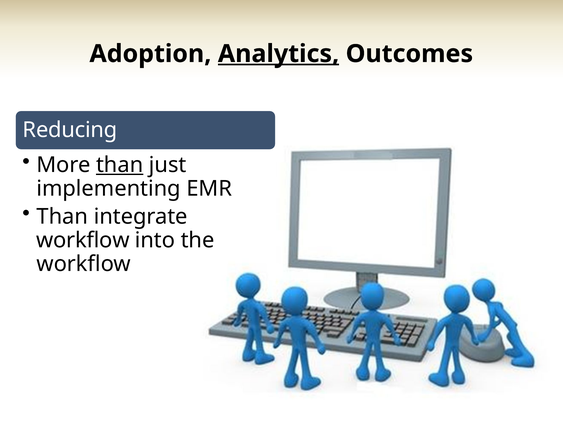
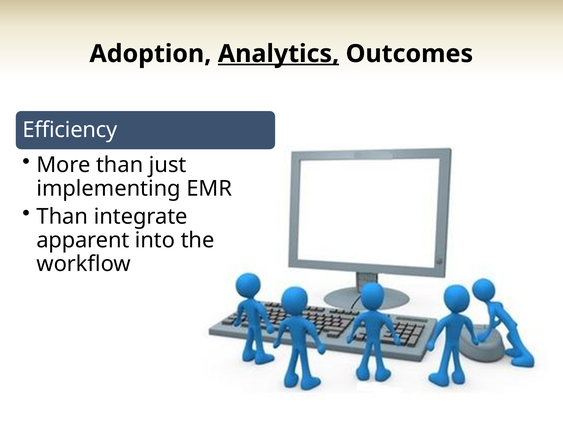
Reducing: Reducing -> Efficiency (70, 130)
than underline: present -> none (120, 165)
workflow: workflow -> apparent (83, 240)
